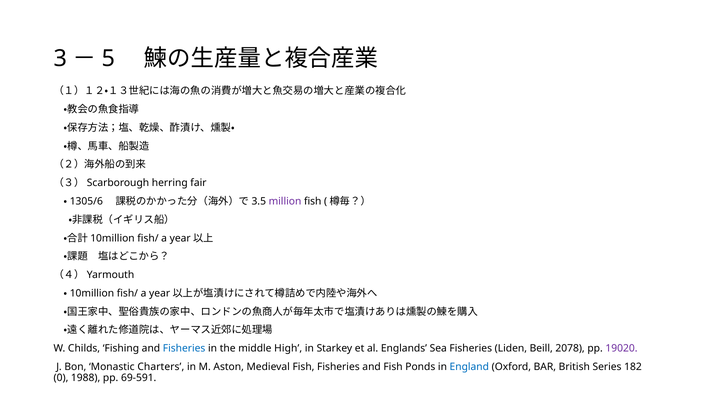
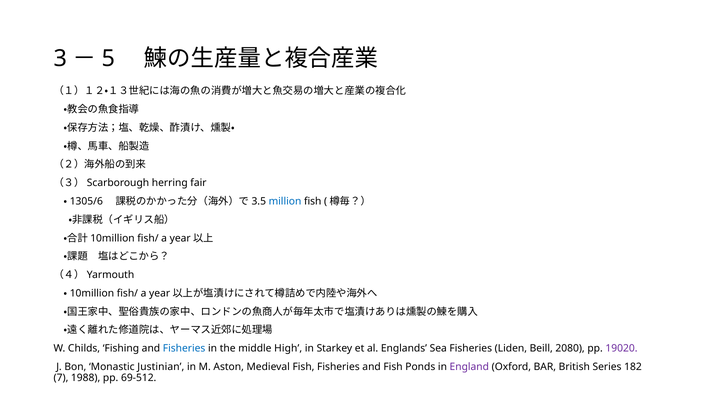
million colour: purple -> blue (285, 201)
2078: 2078 -> 2080 (570, 348)
Charters: Charters -> Justinian (161, 367)
England colour: blue -> purple (469, 367)
0: 0 -> 7 (61, 378)
69-591: 69-591 -> 69-512 (139, 378)
